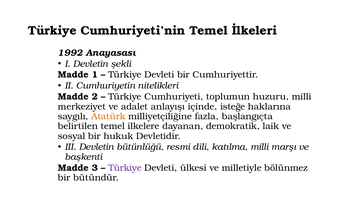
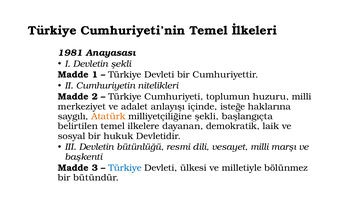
1992: 1992 -> 1981 (70, 53)
milliyetçiliğine fazla: fazla -> şekli (207, 116)
katılma: katılma -> vesayet (230, 147)
Türkiye colour: purple -> blue (125, 168)
